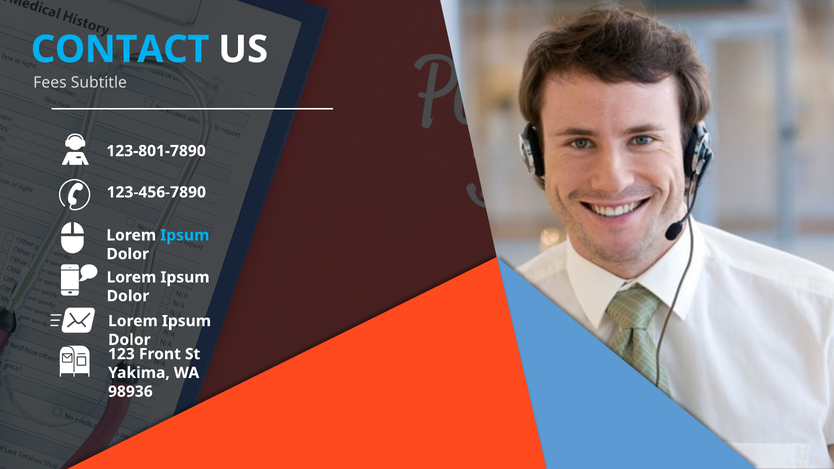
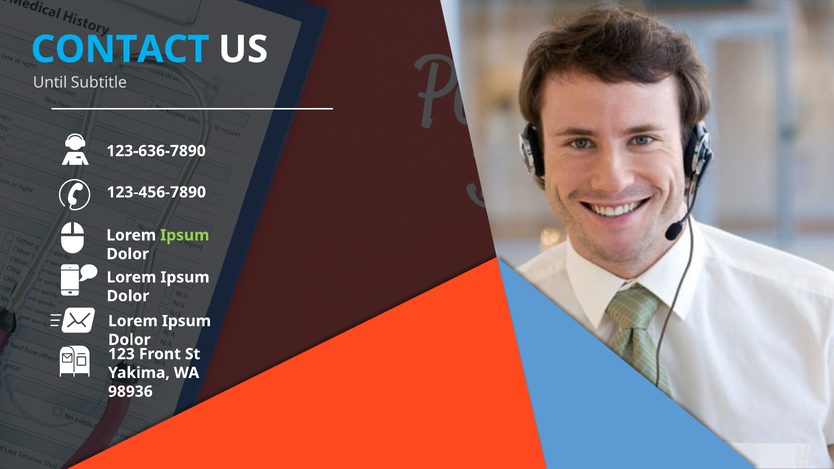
Fees: Fees -> Until (50, 83)
123-801-7890: 123-801-7890 -> 123-636-7890 (156, 151)
Ipsum colour: light blue -> light green (185, 235)
